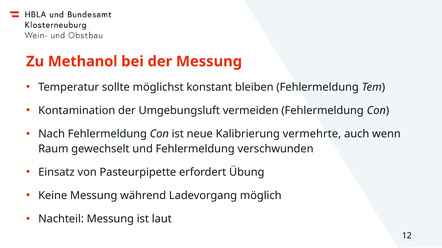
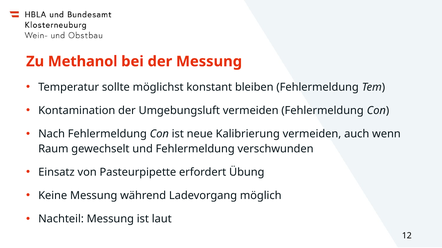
Kalibrierung vermehrte: vermehrte -> vermeiden (312, 134)
